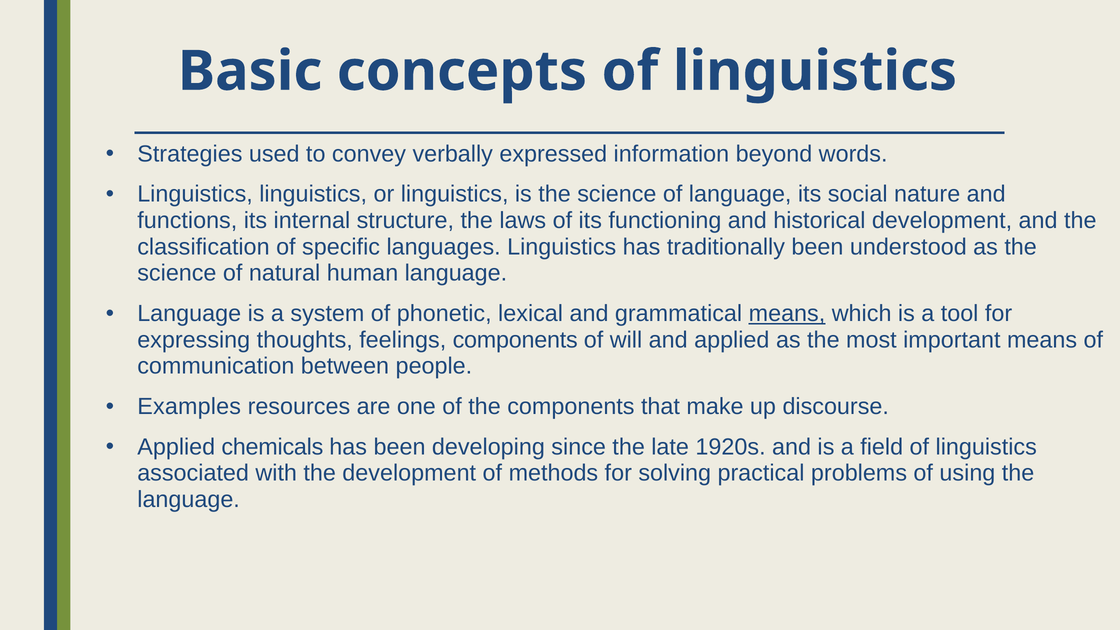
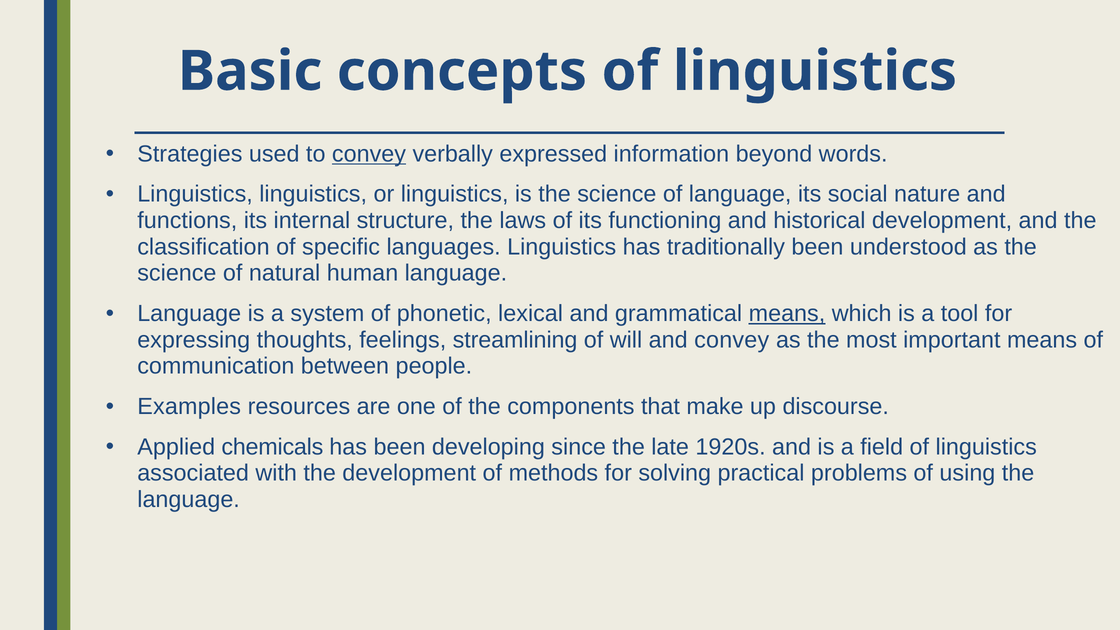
convey underline: none -> present (369, 154)
feelings components: components -> streamlining (515, 340)
and applied: applied -> convey (732, 340)
